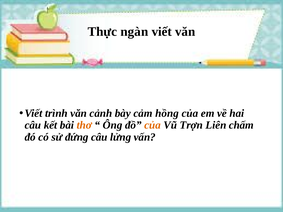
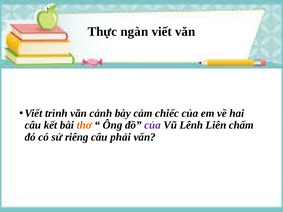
hồng: hồng -> chiếc (167, 113)
của colour: orange -> purple (153, 125)
Trợn: Trợn -> Lênh (191, 125)
đứng: đứng -> riêng (77, 137)
lửng: lửng -> phải (121, 137)
